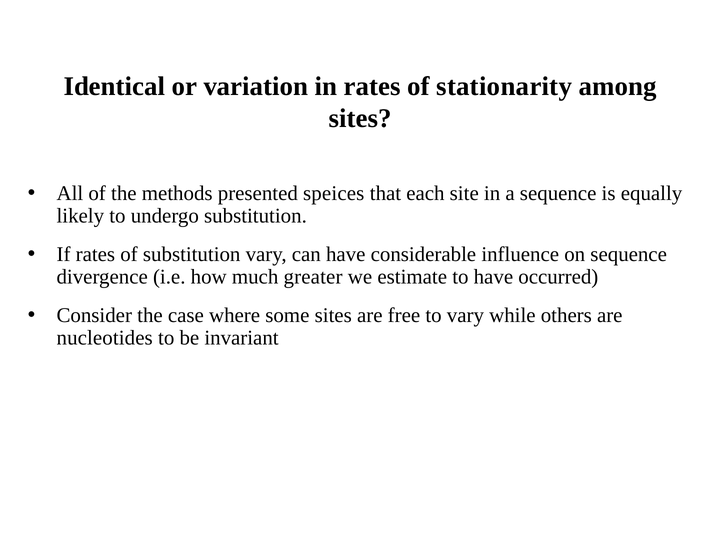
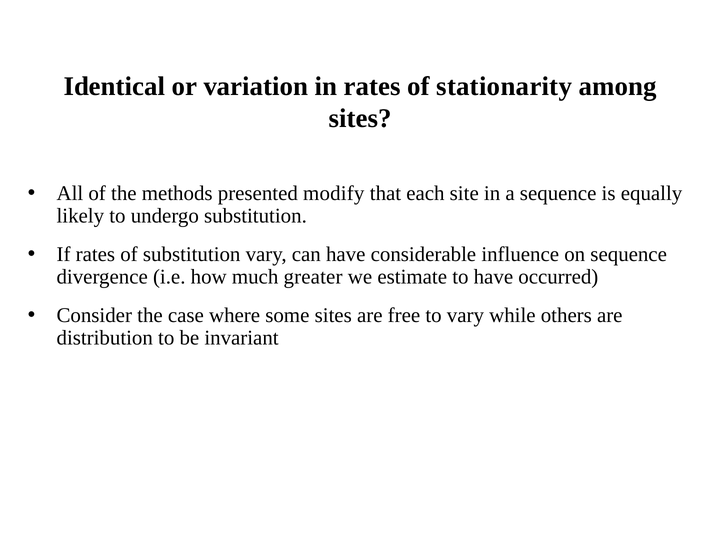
speices: speices -> modify (334, 193)
nucleotides: nucleotides -> distribution (105, 338)
